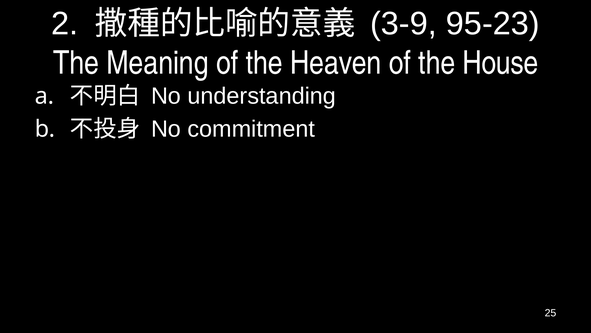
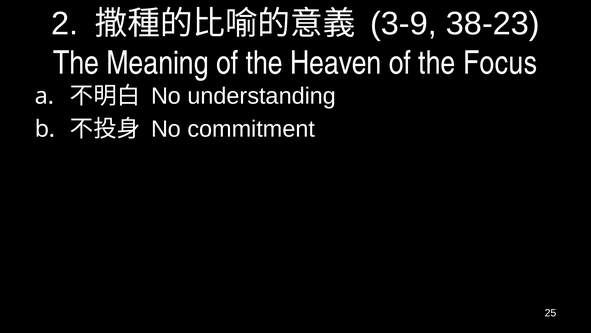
95-23: 95-23 -> 38-23 (493, 24)
House: House -> Focus (500, 63)
